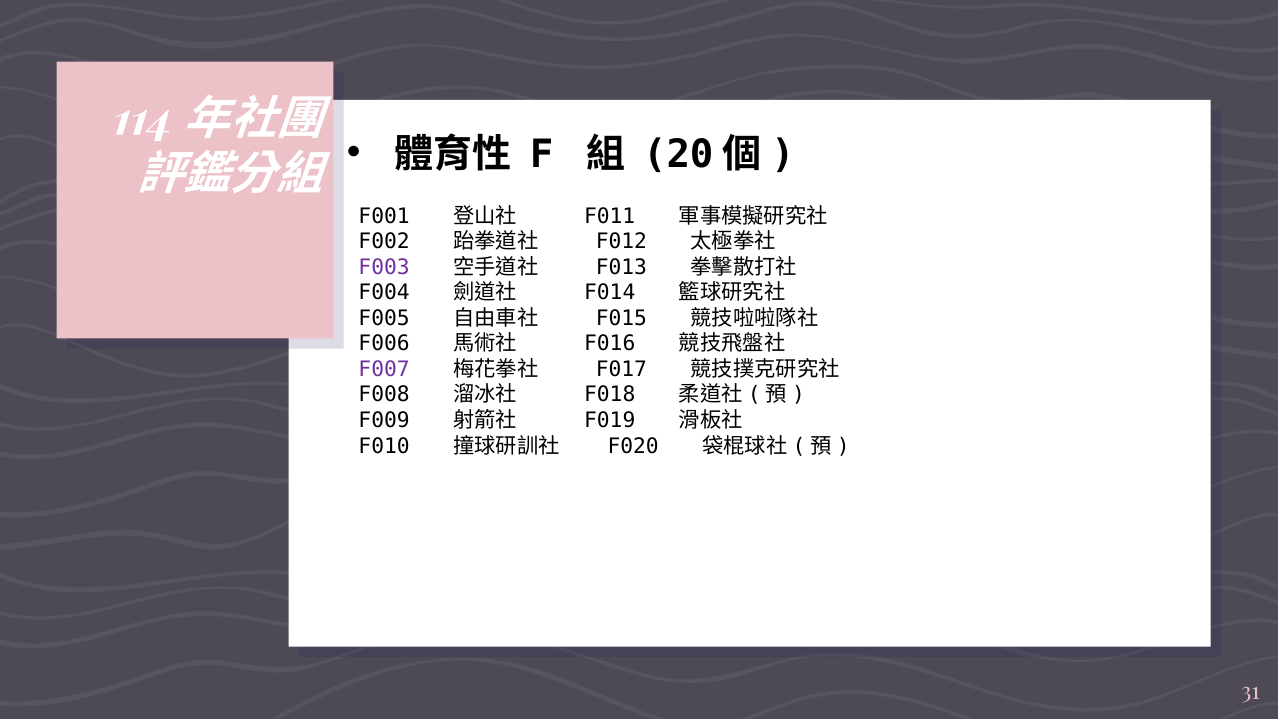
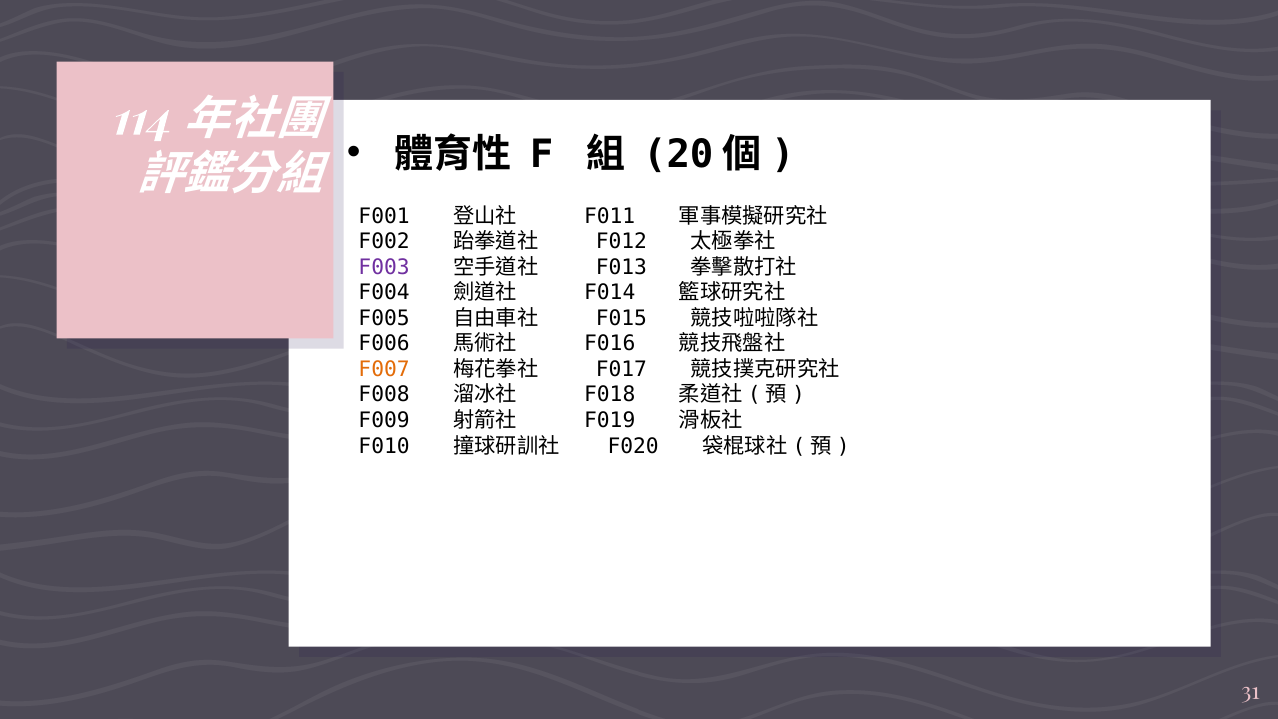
F007 colour: purple -> orange (384, 369)
